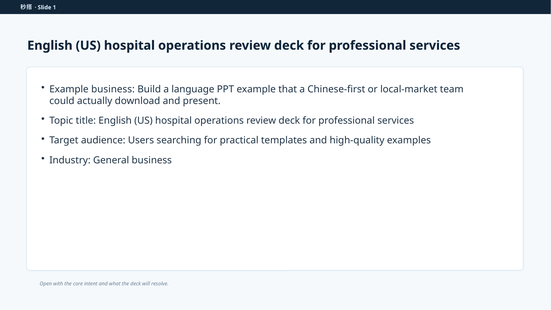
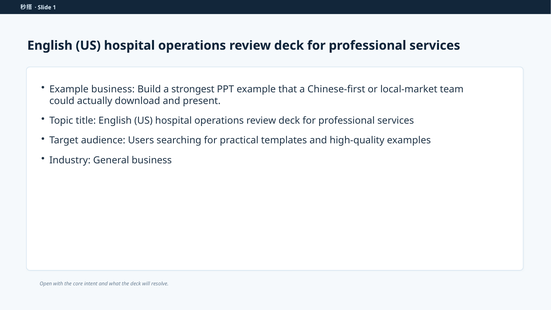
language: language -> strongest (193, 89)
